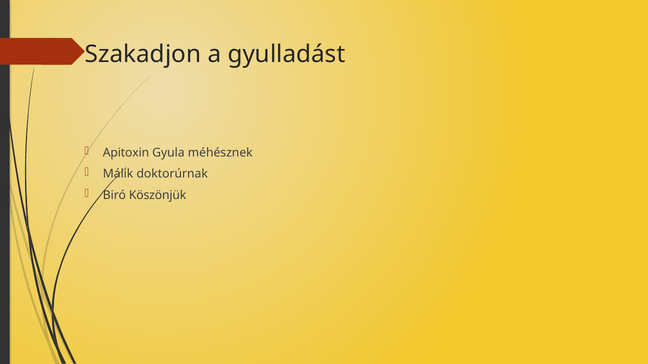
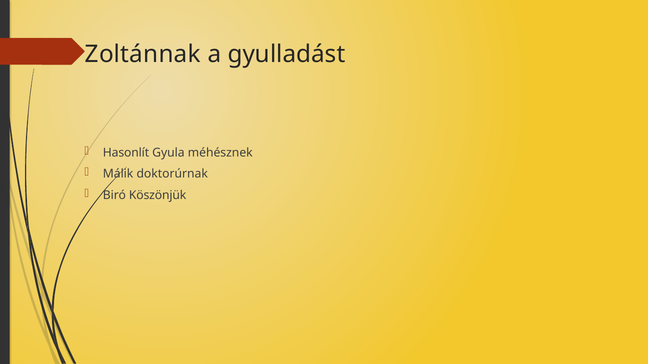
Szakadjon: Szakadjon -> Zoltánnak (143, 55)
Apitoxin: Apitoxin -> Hasonlít (126, 153)
